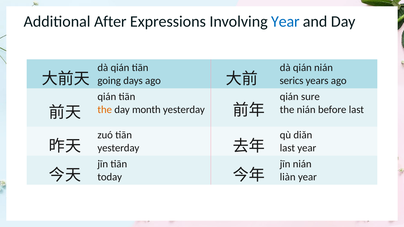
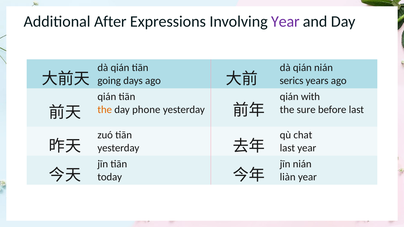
Year colour: blue -> purple (285, 21)
sure: sure -> with (310, 97)
month: month -> phone (146, 110)
the nián: nián -> sure (306, 110)
diǎn: diǎn -> chat (303, 135)
